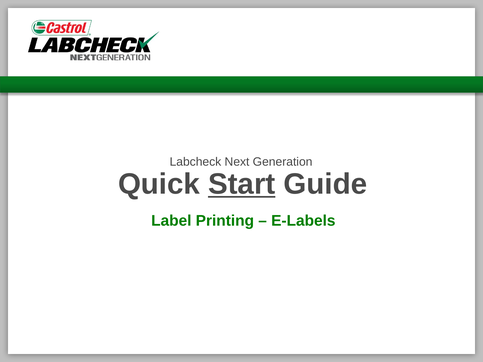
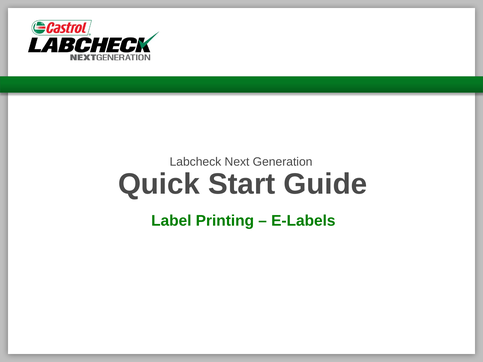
Start underline: present -> none (242, 184)
